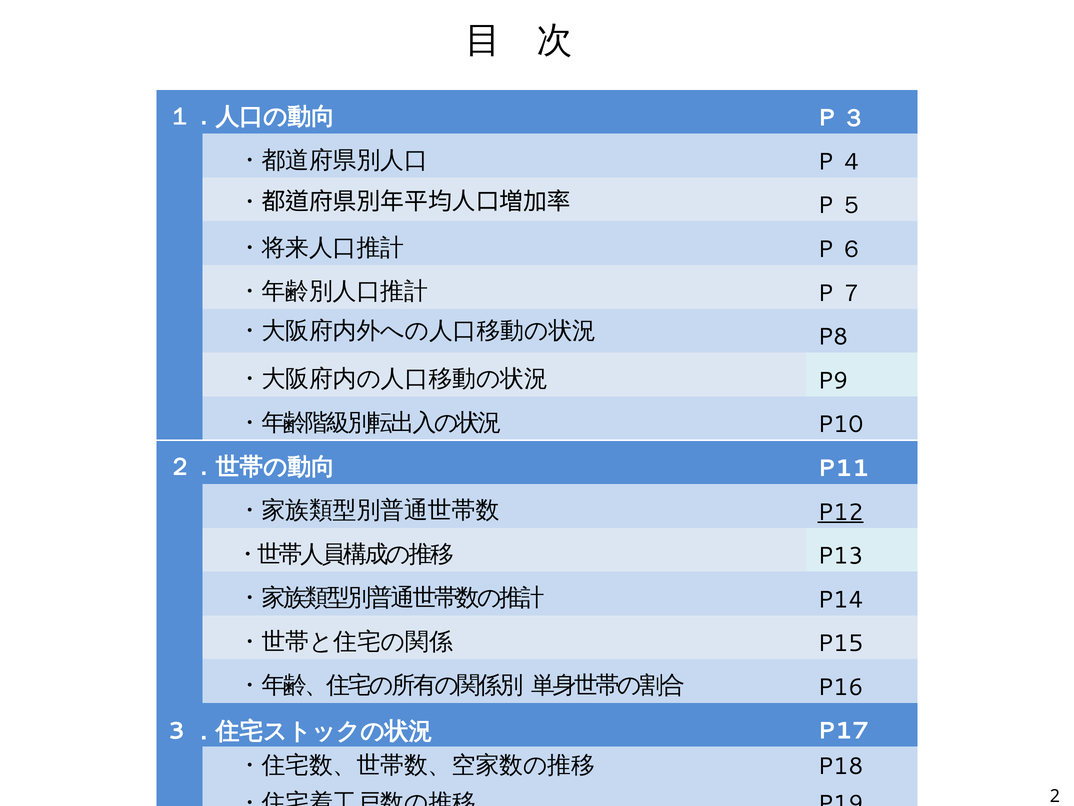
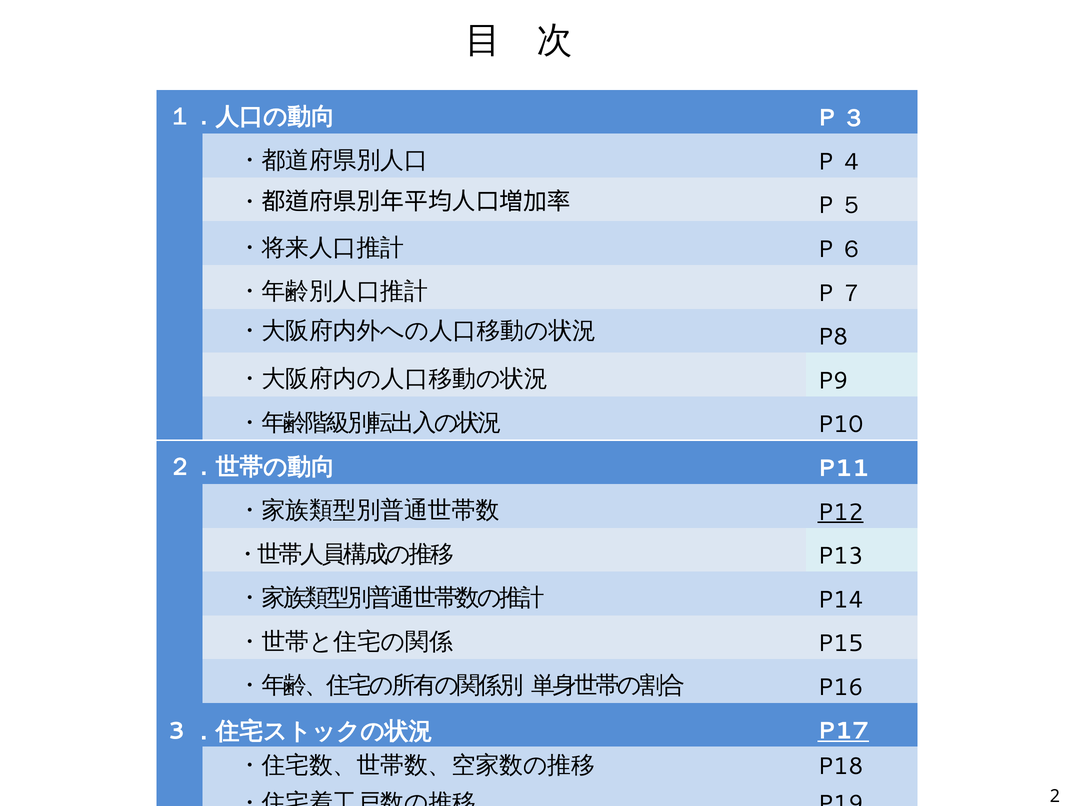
P17 underline: none -> present (843, 731)
